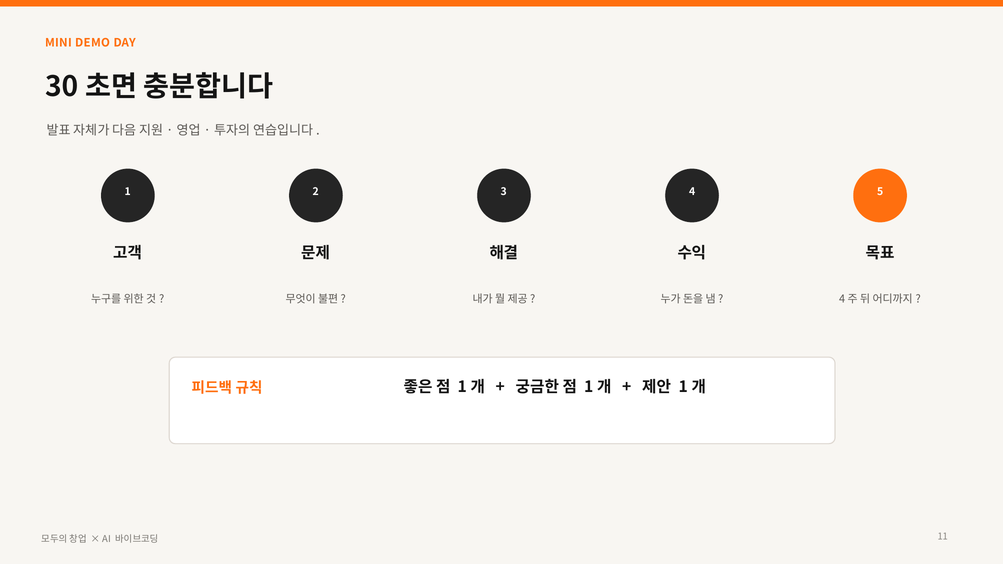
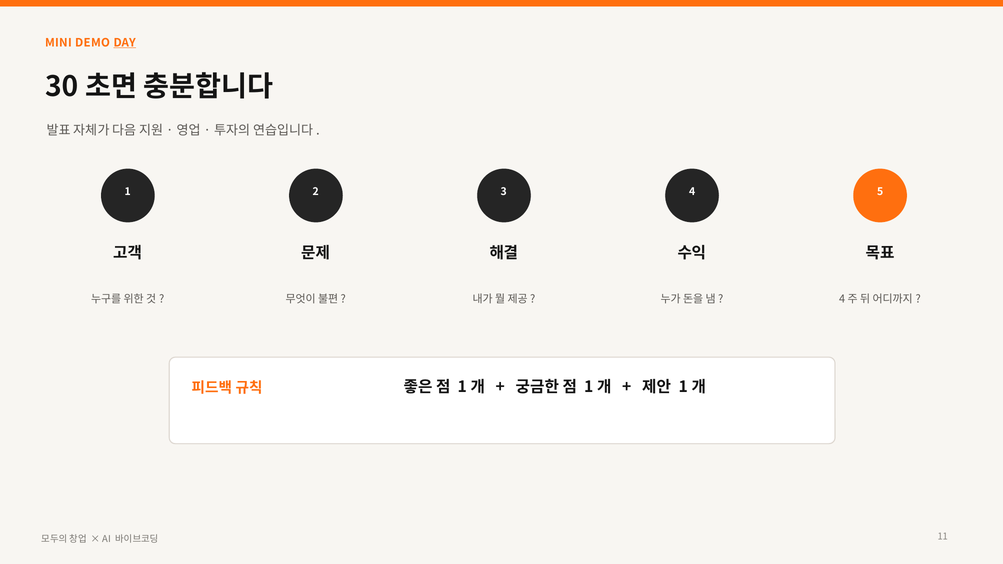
DAY underline: none -> present (125, 43)
